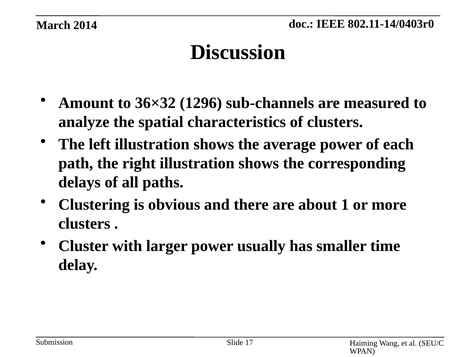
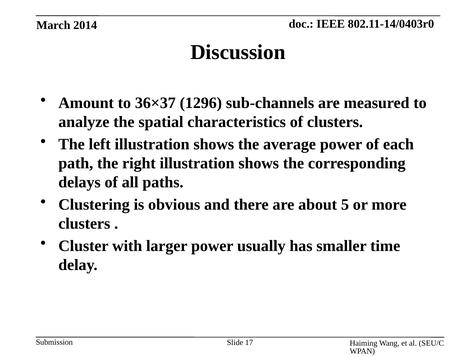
36×32: 36×32 -> 36×37 (155, 103)
1: 1 -> 5 (345, 205)
